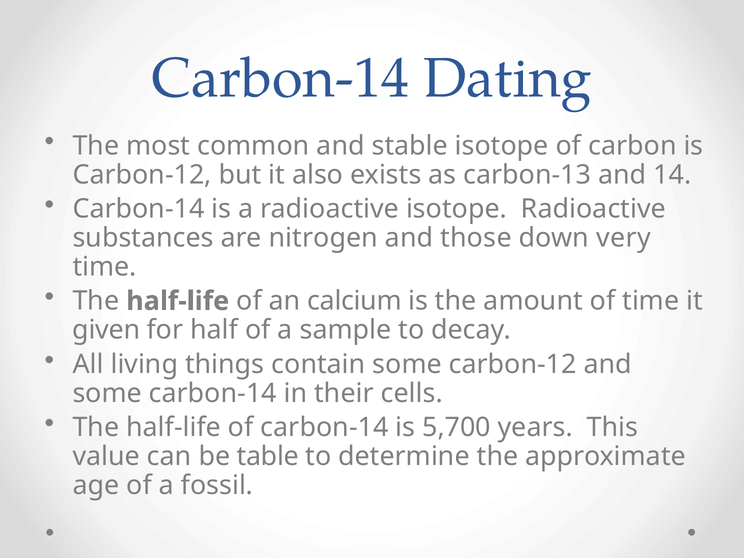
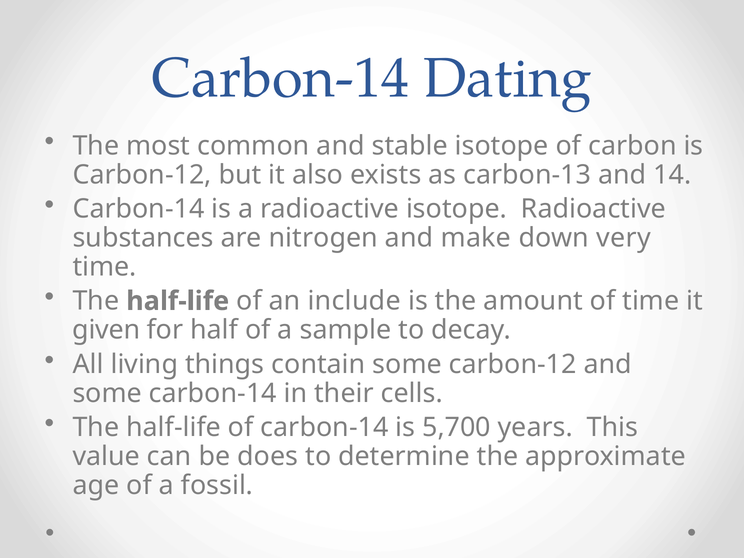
those: those -> make (476, 238)
calcium: calcium -> include (354, 301)
table: table -> does (268, 457)
